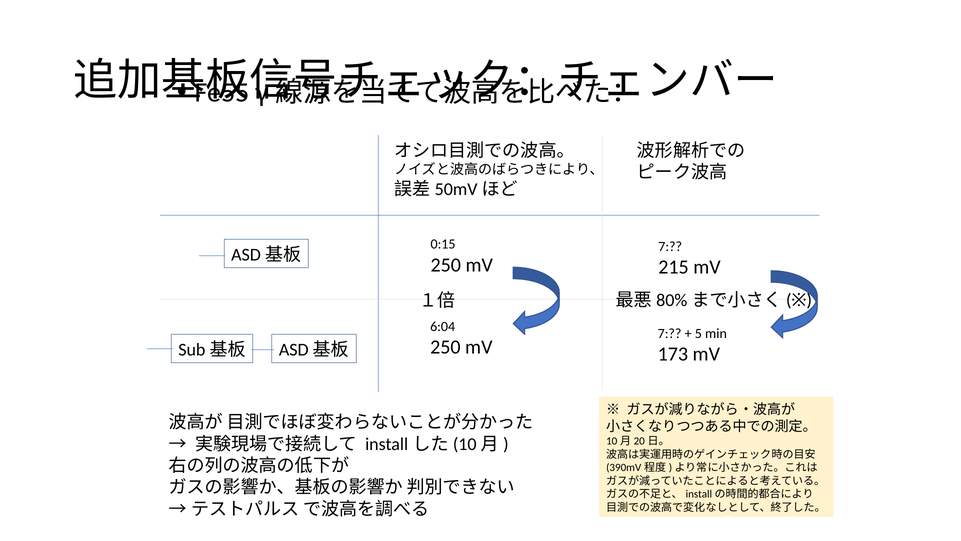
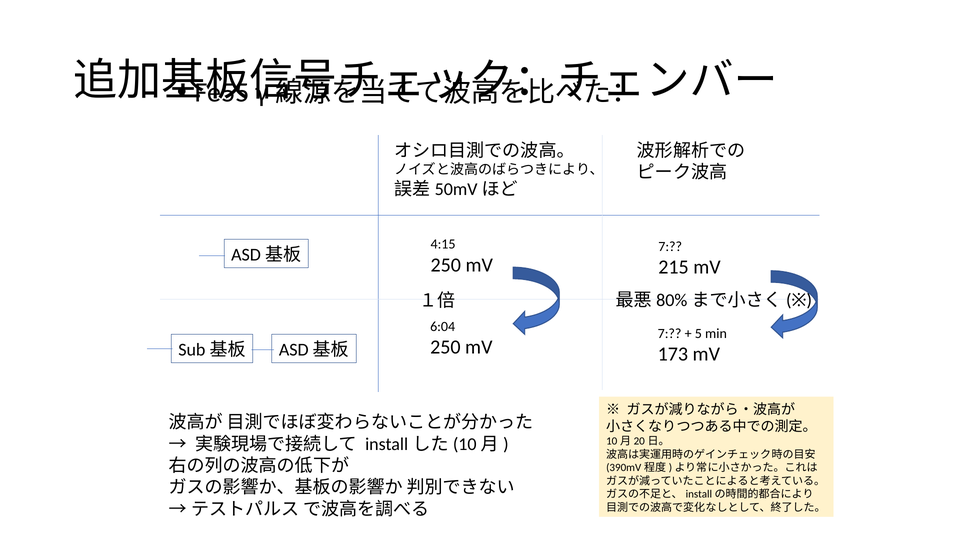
0:15: 0:15 -> 4:15 (443, 244)
